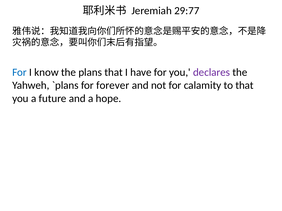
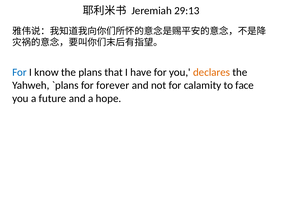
29:77: 29:77 -> 29:13 (187, 11)
declares colour: purple -> orange (212, 72)
to that: that -> face (245, 86)
